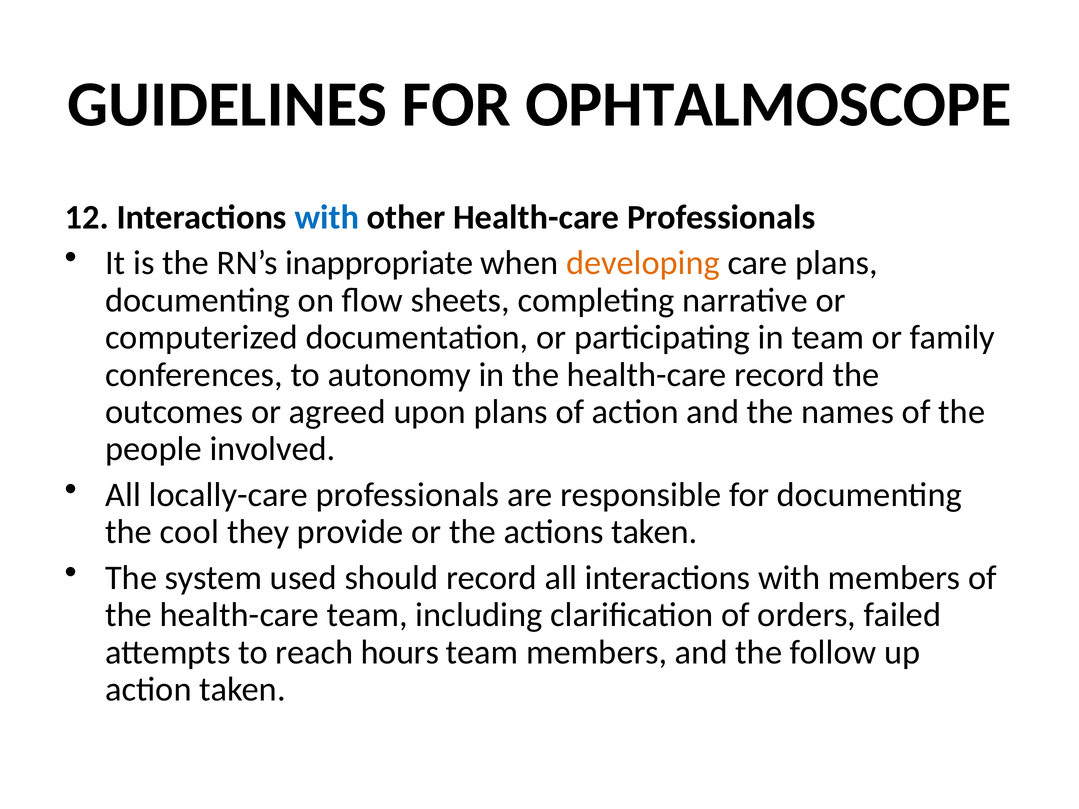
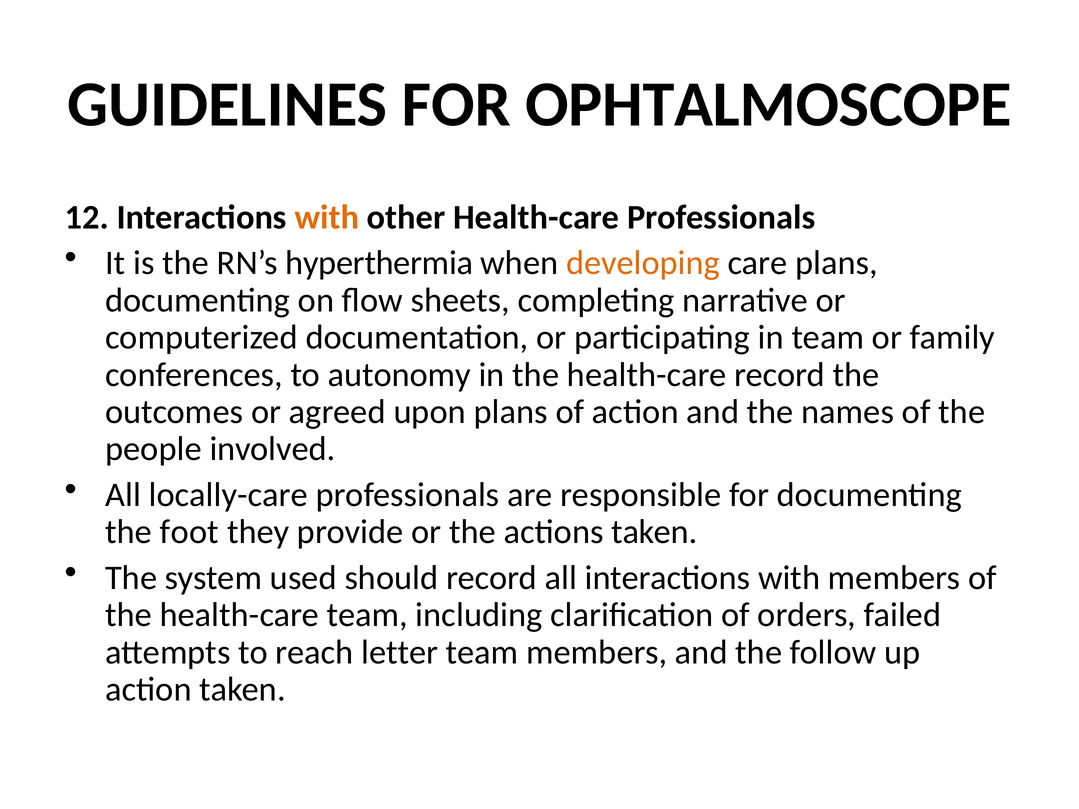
with colour: blue -> orange (327, 217)
inappropriate: inappropriate -> hyperthermia (379, 263)
cool: cool -> foot (189, 532)
hours: hours -> letter (400, 653)
